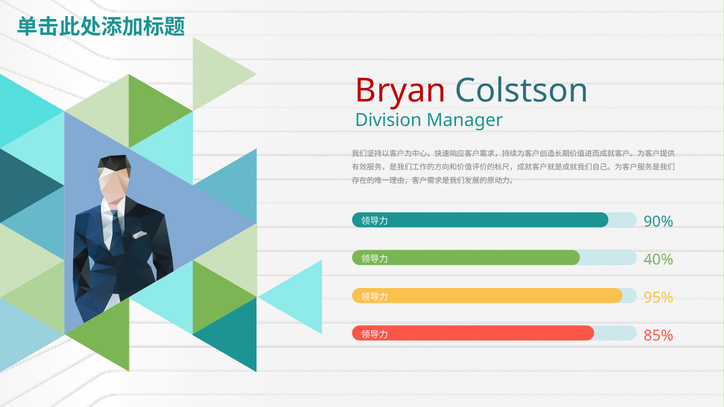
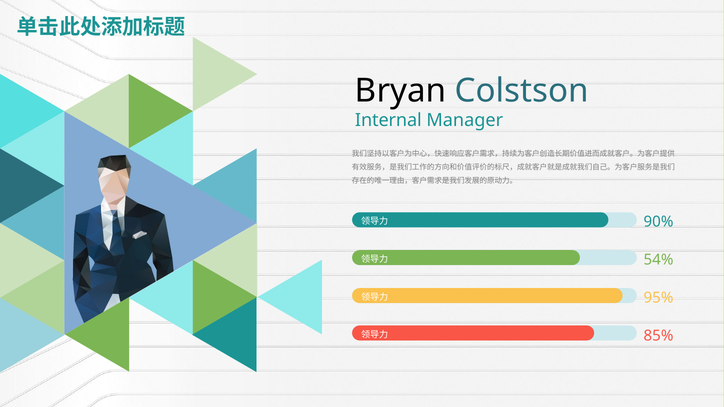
Bryan colour: red -> black (401, 91)
Division: Division -> Internal (388, 120)
40%: 40% -> 54% (659, 260)
